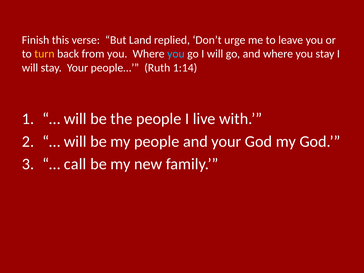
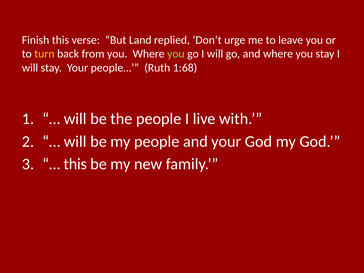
you colour: light blue -> light green (176, 54)
1:14: 1:14 -> 1:68 (185, 68)
call: call -> this (75, 164)
